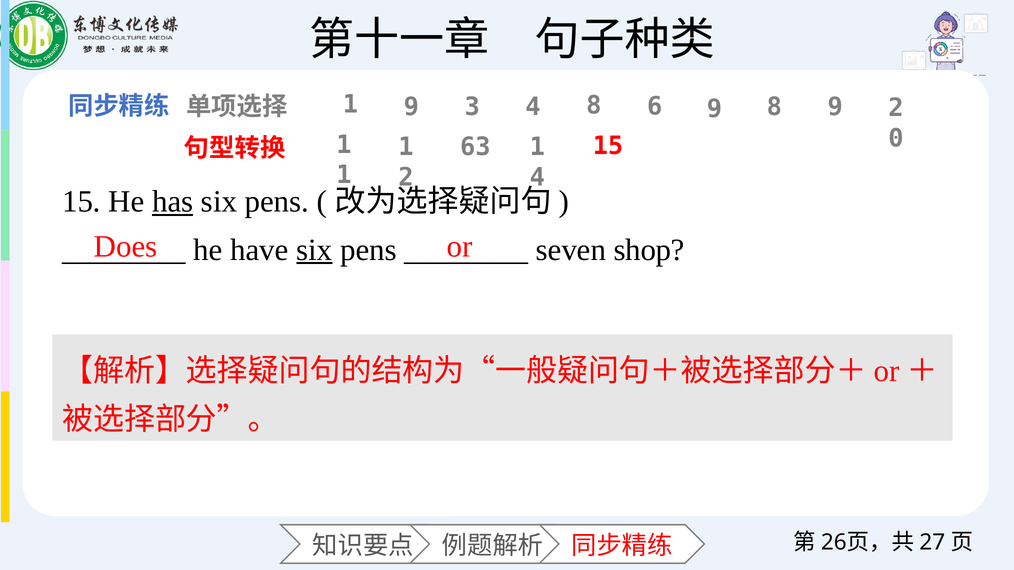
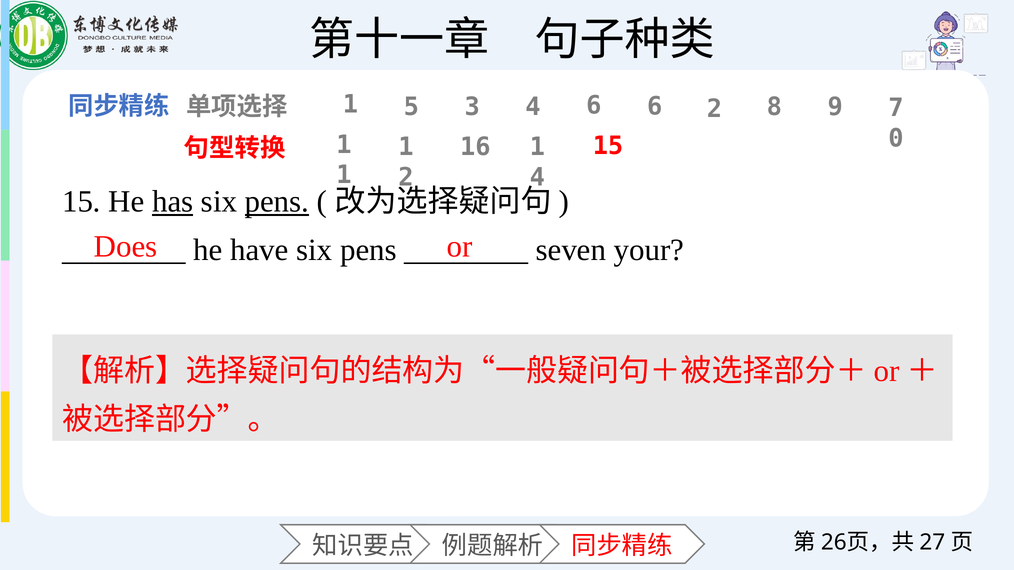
1 9: 9 -> 5 (411, 107)
4 8: 8 -> 6 (594, 106)
6 9: 9 -> 2 (714, 109)
9 2: 2 -> 7 (896, 108)
63: 63 -> 16 (475, 147)
pens underline: none -> present (277, 202)
six underline: present -> none (314, 250)
shop: shop -> your (649, 250)
